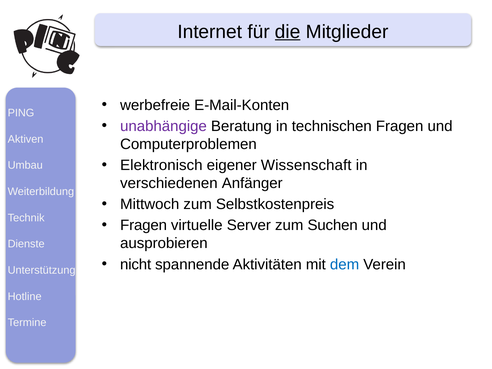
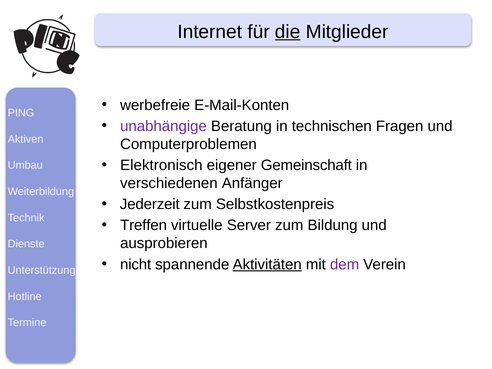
Wissenschaft: Wissenschaft -> Gemeinschaft (306, 165)
Mittwoch: Mittwoch -> Jederzeit (150, 204)
Fragen: Fragen -> Treffen (144, 225)
Suchen: Suchen -> Bildung (333, 225)
Aktivitäten underline: none -> present (267, 264)
dem colour: blue -> purple (345, 264)
